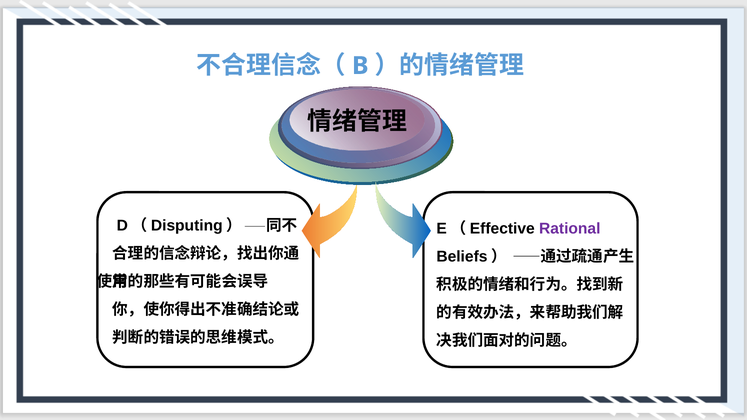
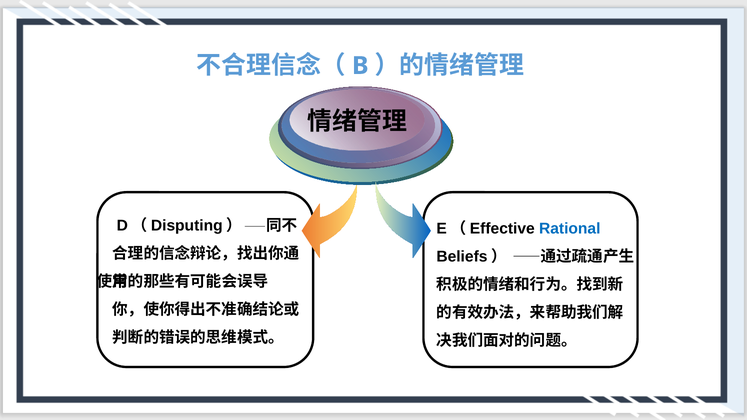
Rational colour: purple -> blue (570, 229)
